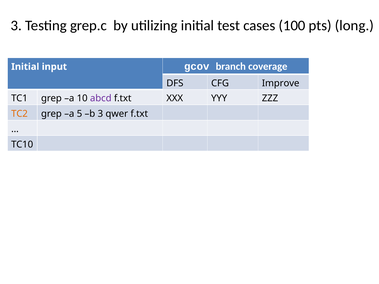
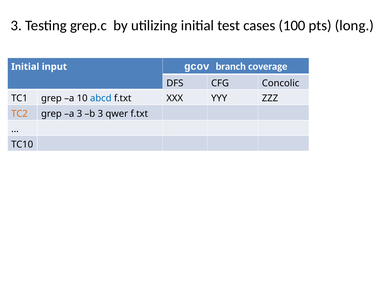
Improve: Improve -> Concolic (281, 83)
abcd colour: purple -> blue (101, 98)
a 5: 5 -> 3 (79, 114)
